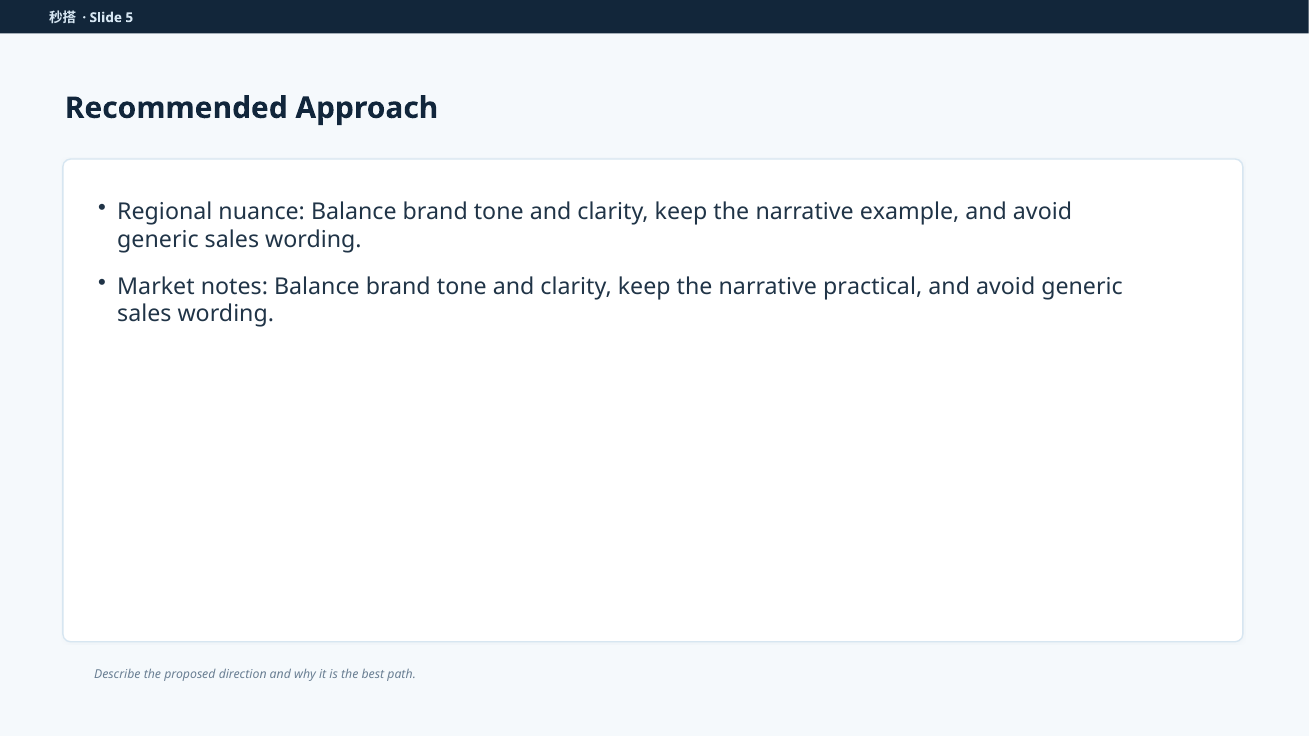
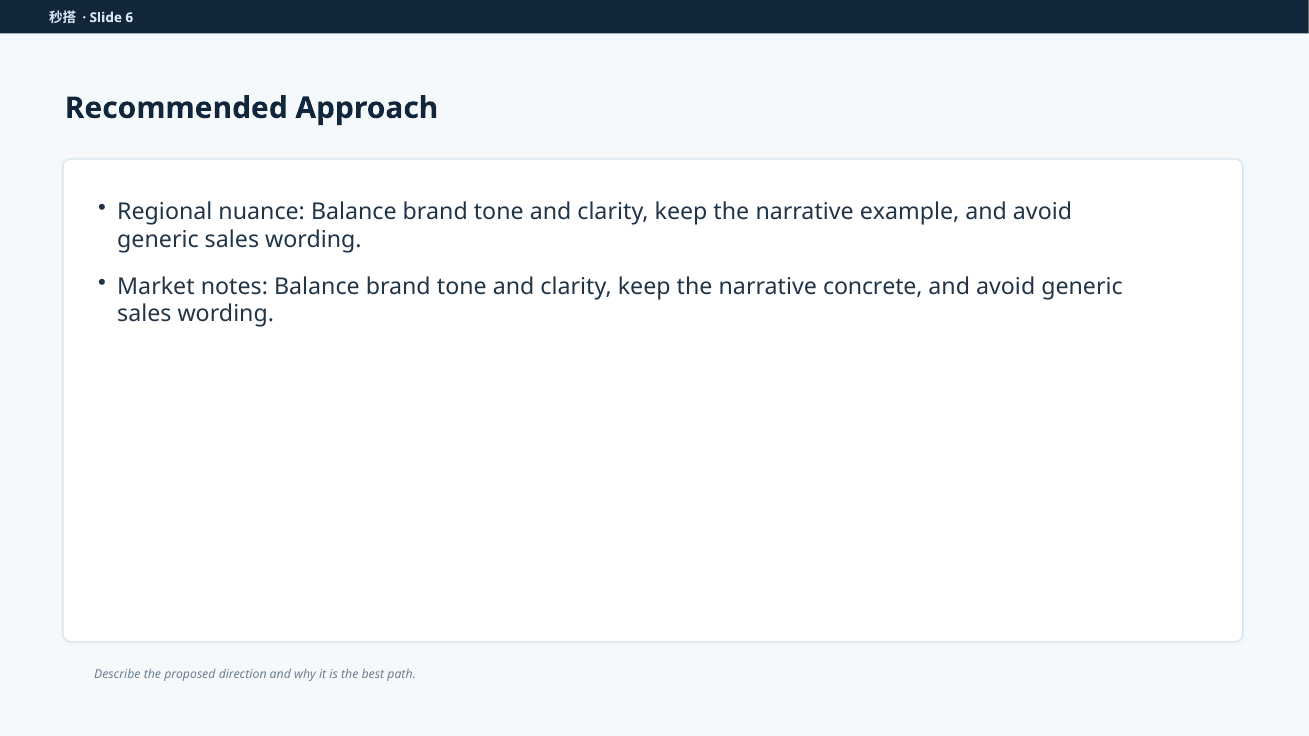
5: 5 -> 6 (129, 18)
practical: practical -> concrete (873, 287)
